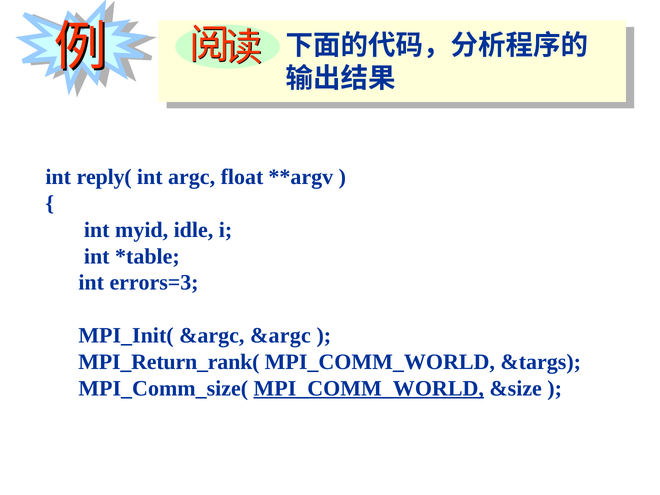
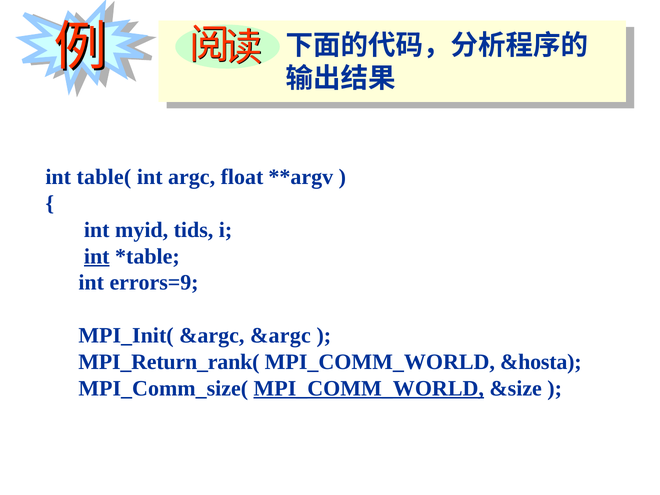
reply(: reply( -> table( (104, 177)
idle: idle -> tids (193, 230)
int underline: none -> present (97, 256)
errors=3: errors=3 -> errors=9 (154, 283)
&targs: &targs -> &hosta (541, 362)
